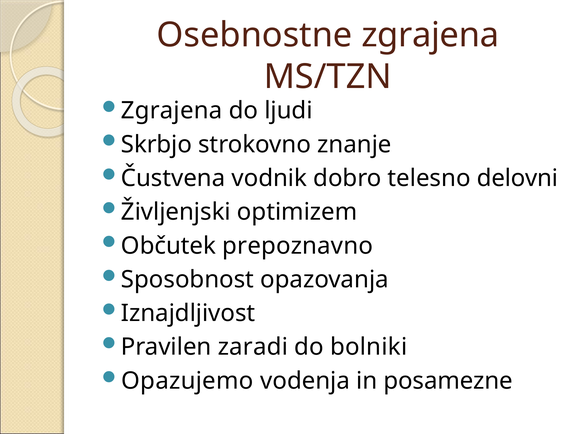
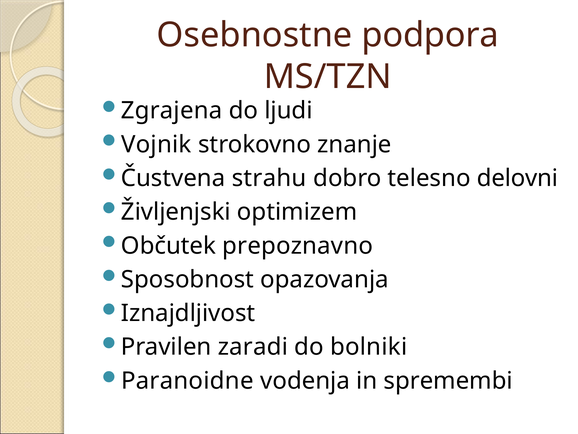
Osebnostne zgrajena: zgrajena -> podpora (430, 35)
Skrbjo: Skrbjo -> Vojnik (156, 144)
vodnik: vodnik -> strahu (269, 178)
Opazujemo: Opazujemo -> Paranoidne (187, 380)
posamezne: posamezne -> spremembi (448, 380)
